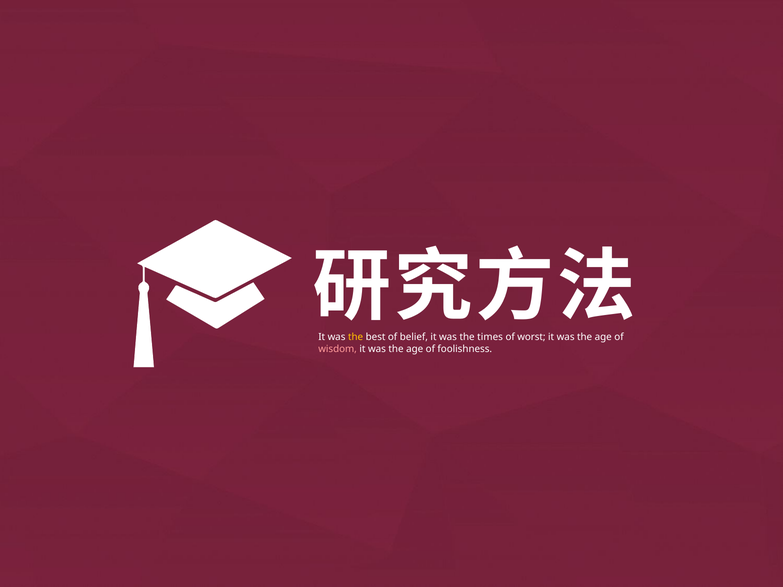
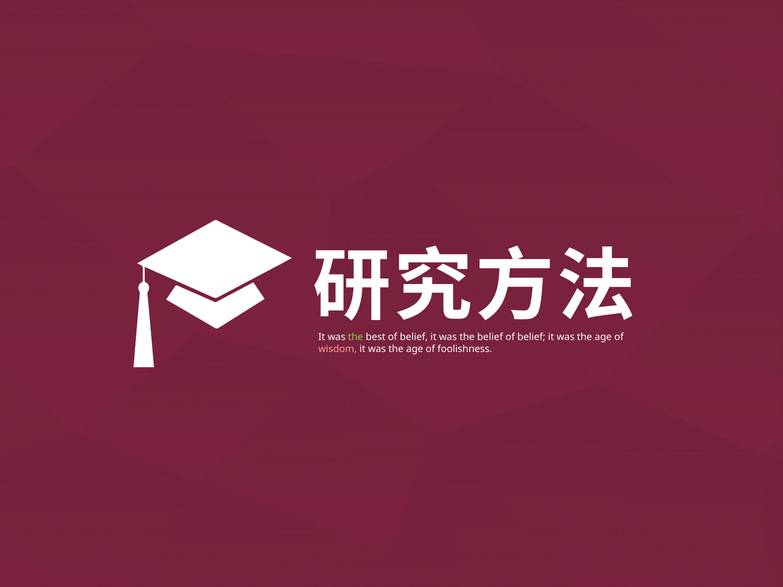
the colour: yellow -> light green (356, 337)
the times: times -> belief (490, 337)
worst: worst -> belief (531, 337)
